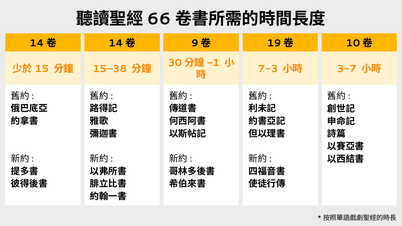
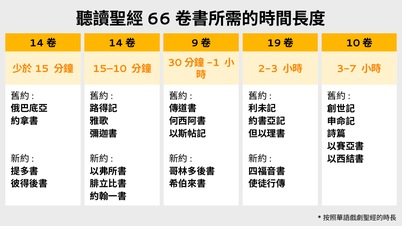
15–38: 15–38 -> 15–10 (110, 69)
7-3: 7-3 -> 2-3 (268, 69)
